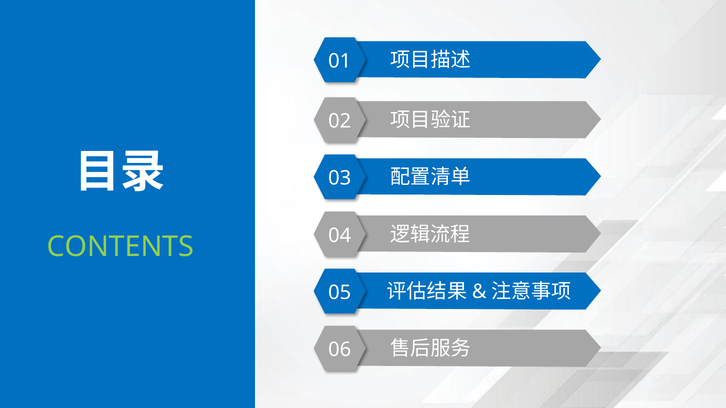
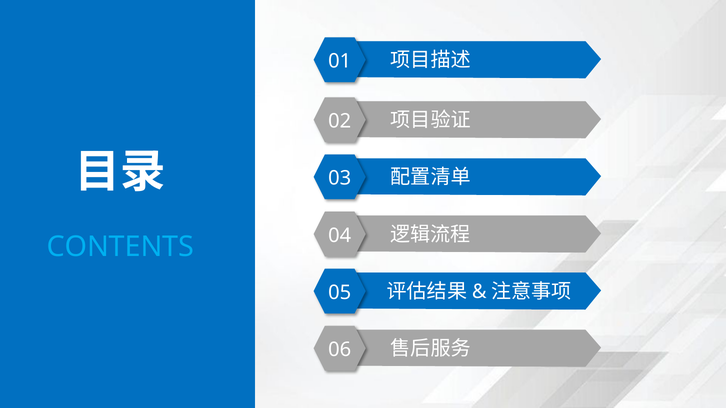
CONTENTS colour: light green -> light blue (120, 247)
